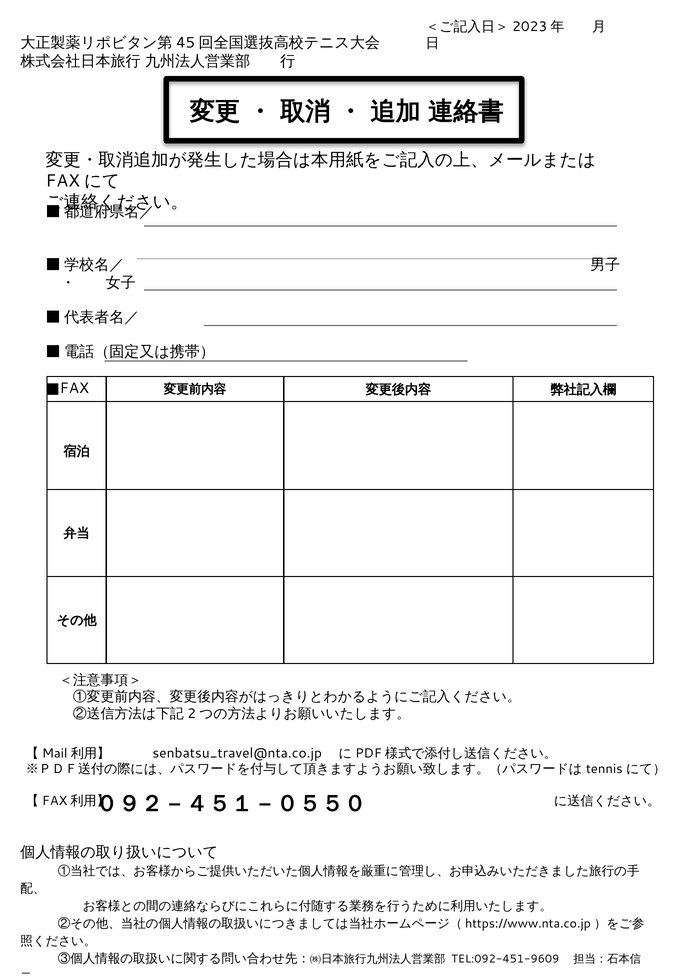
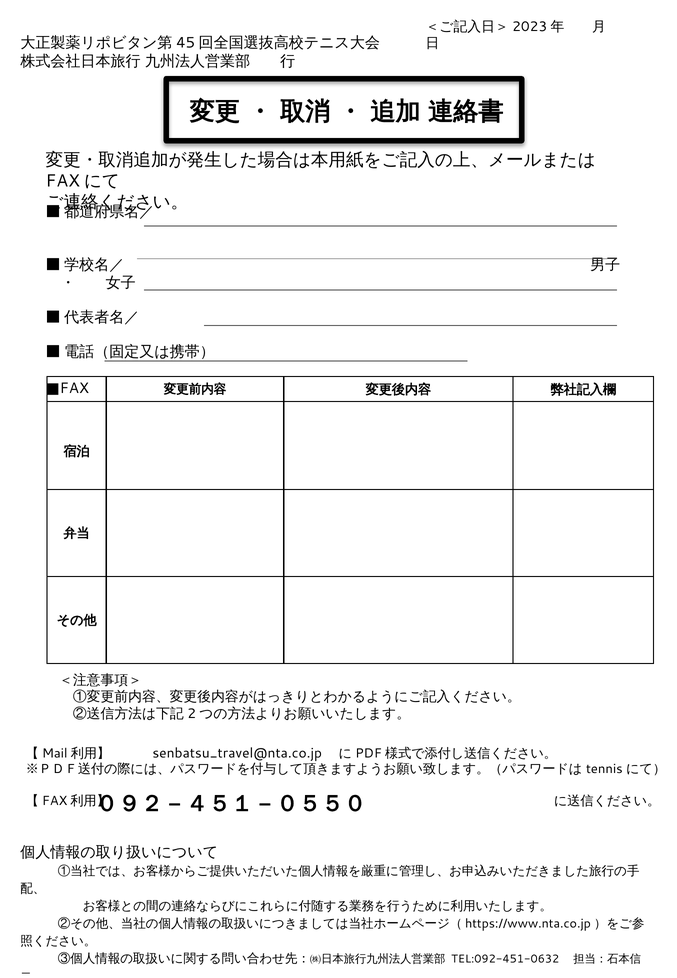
TEL:092-451-9609: TEL:092-451-9609 -> TEL:092-451-0632 (505, 959)
